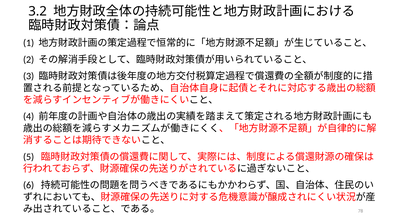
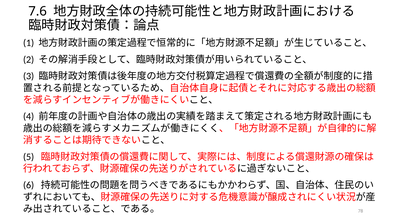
3.2: 3.2 -> 7.6 (38, 11)
